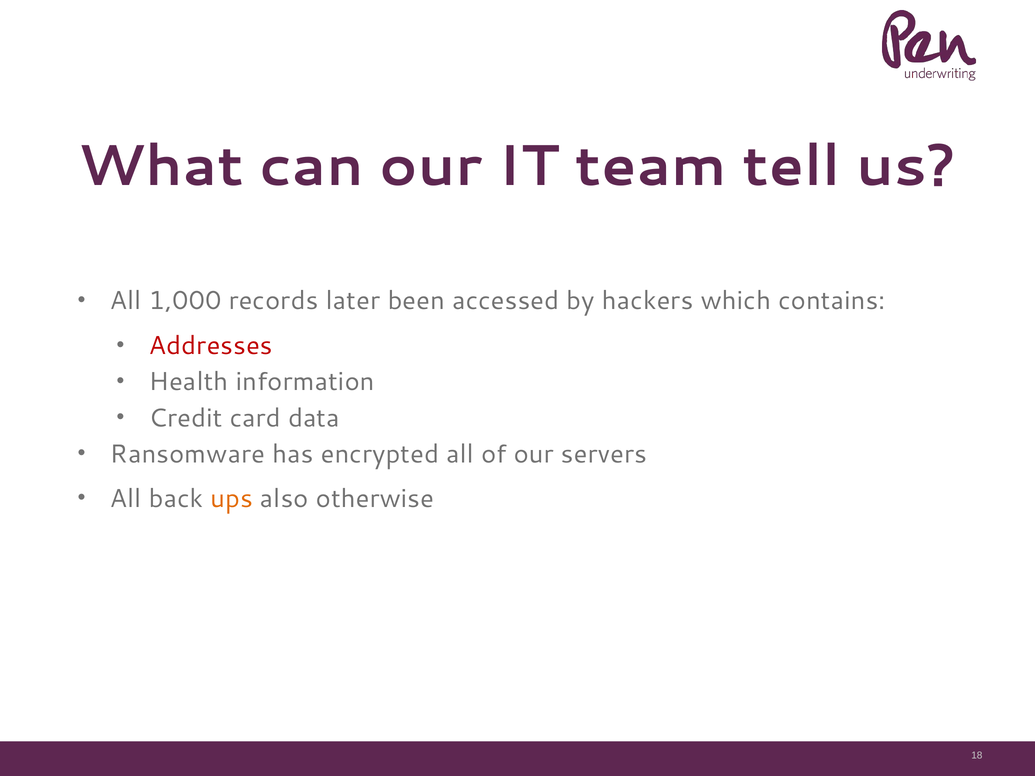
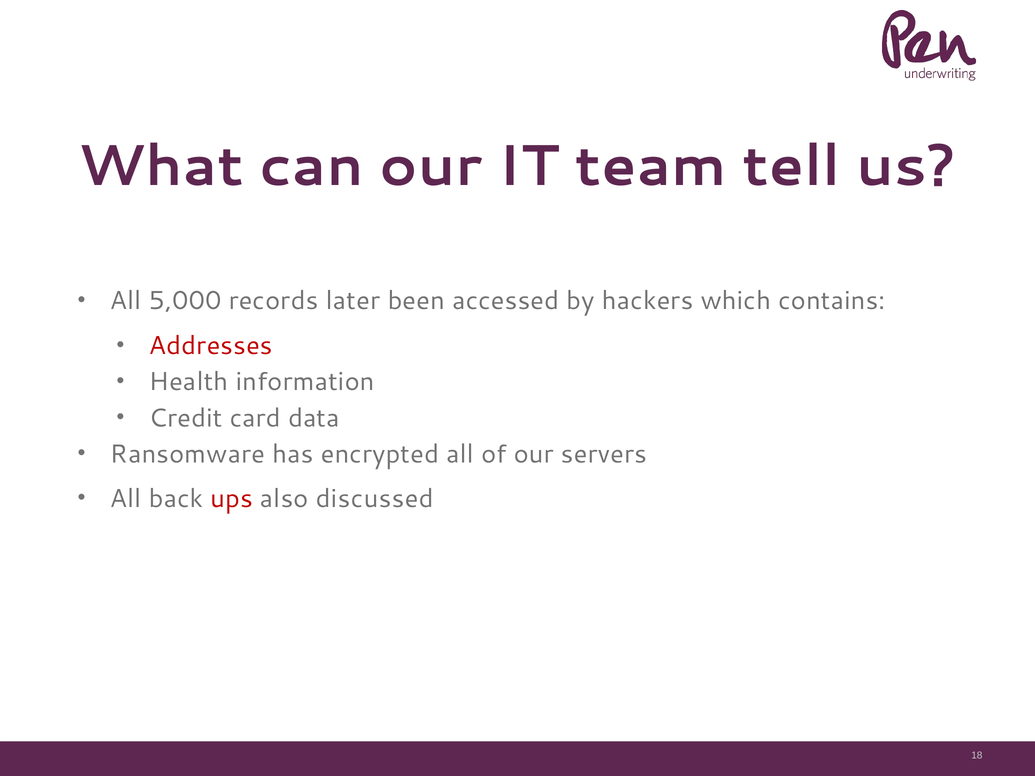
1,000: 1,000 -> 5,000 (185, 301)
ups colour: orange -> red (232, 499)
otherwise: otherwise -> discussed (375, 499)
